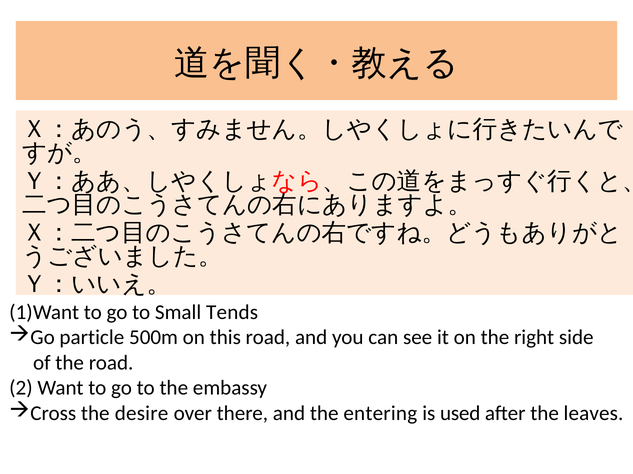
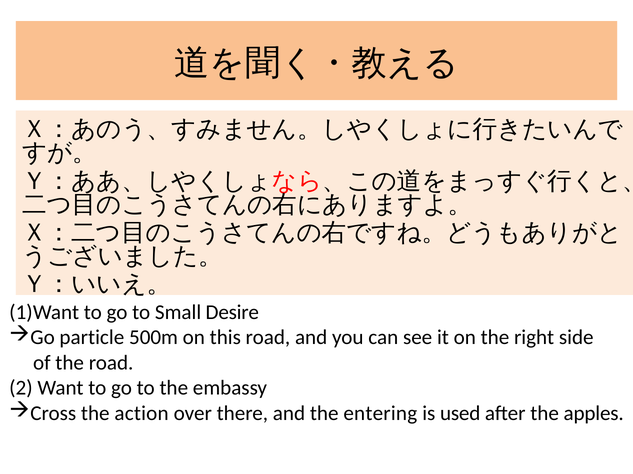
Tends: Tends -> Desire (232, 313)
desire: desire -> action (142, 414)
leaves: leaves -> apples (594, 414)
